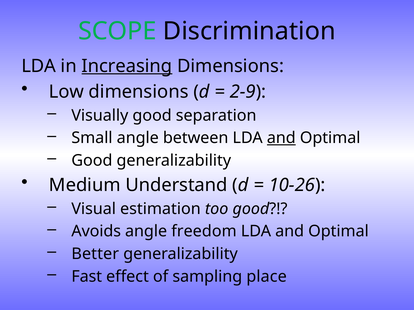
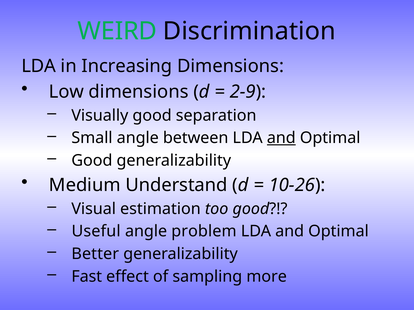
SCOPE: SCOPE -> WEIRD (117, 31)
Increasing underline: present -> none (127, 66)
Avoids: Avoids -> Useful (96, 232)
freedom: freedom -> problem (204, 232)
place: place -> more (267, 277)
